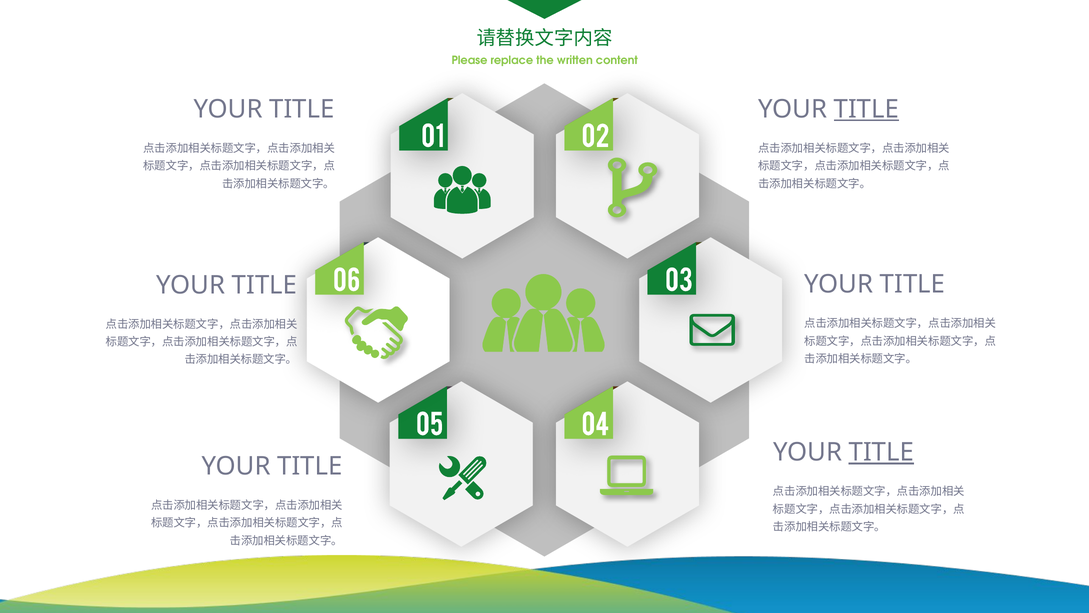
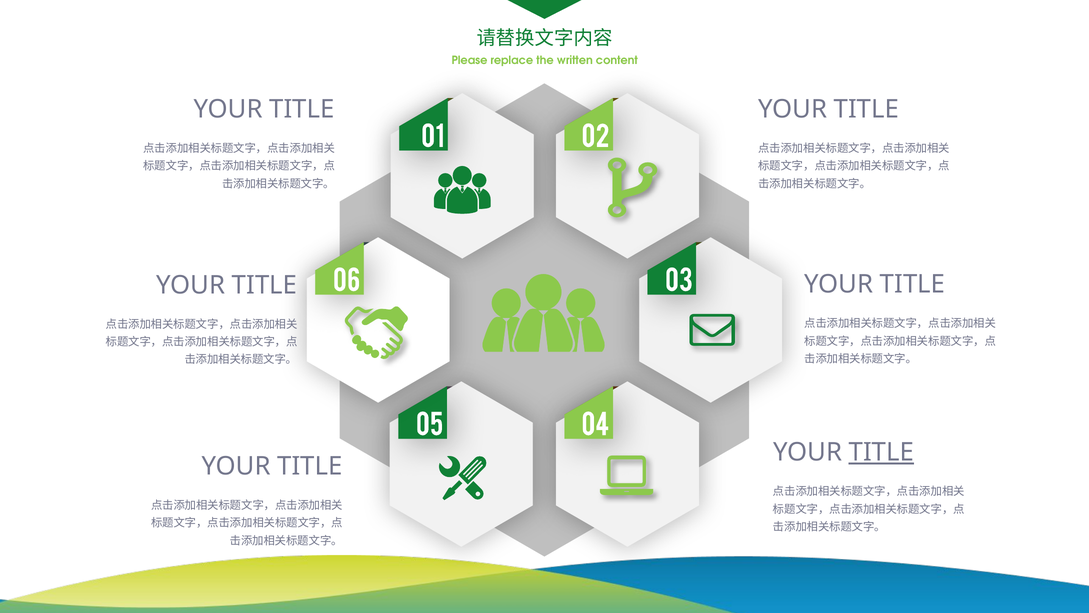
TITLE underline: present -> none (866, 109)
